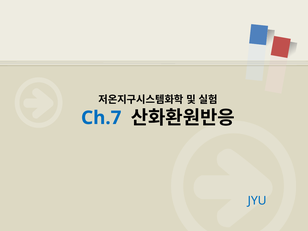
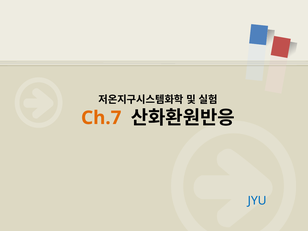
Ch.7 colour: blue -> orange (101, 118)
